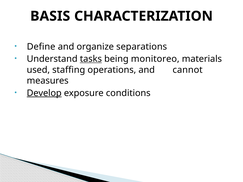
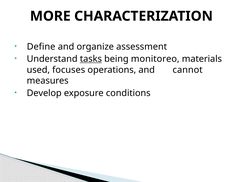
BASIS: BASIS -> MORE (50, 16)
separations: separations -> assessment (142, 47)
staffing: staffing -> focuses (69, 70)
Develop underline: present -> none (44, 93)
